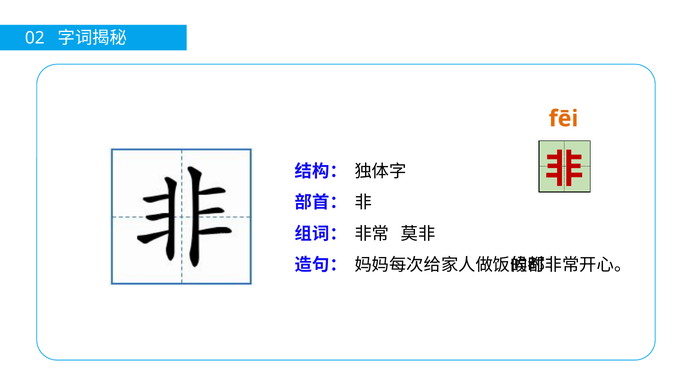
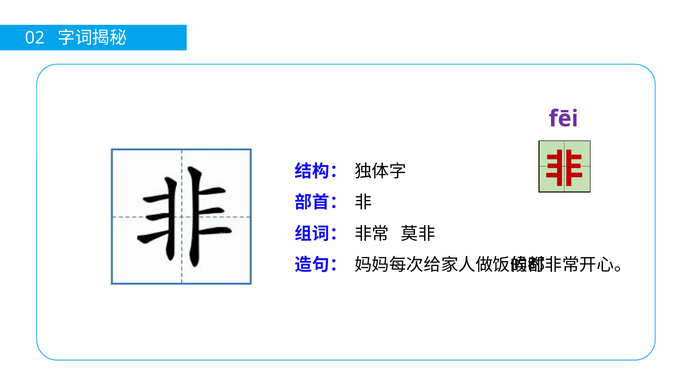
fēi colour: orange -> purple (564, 119)
